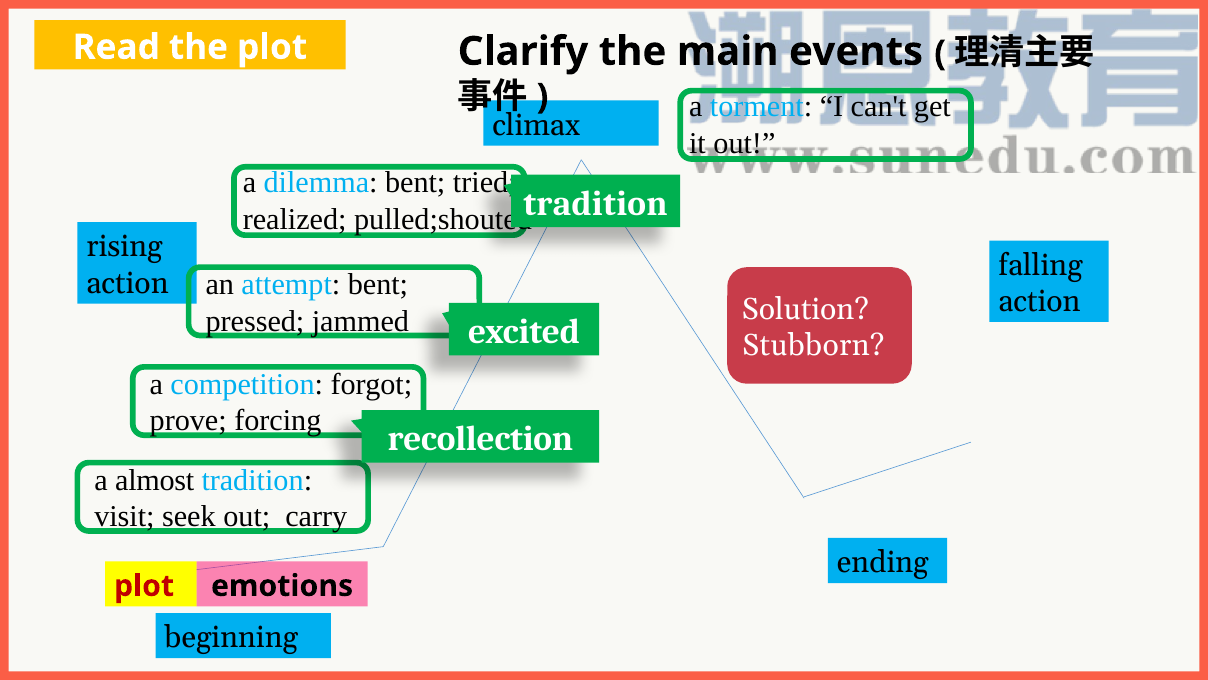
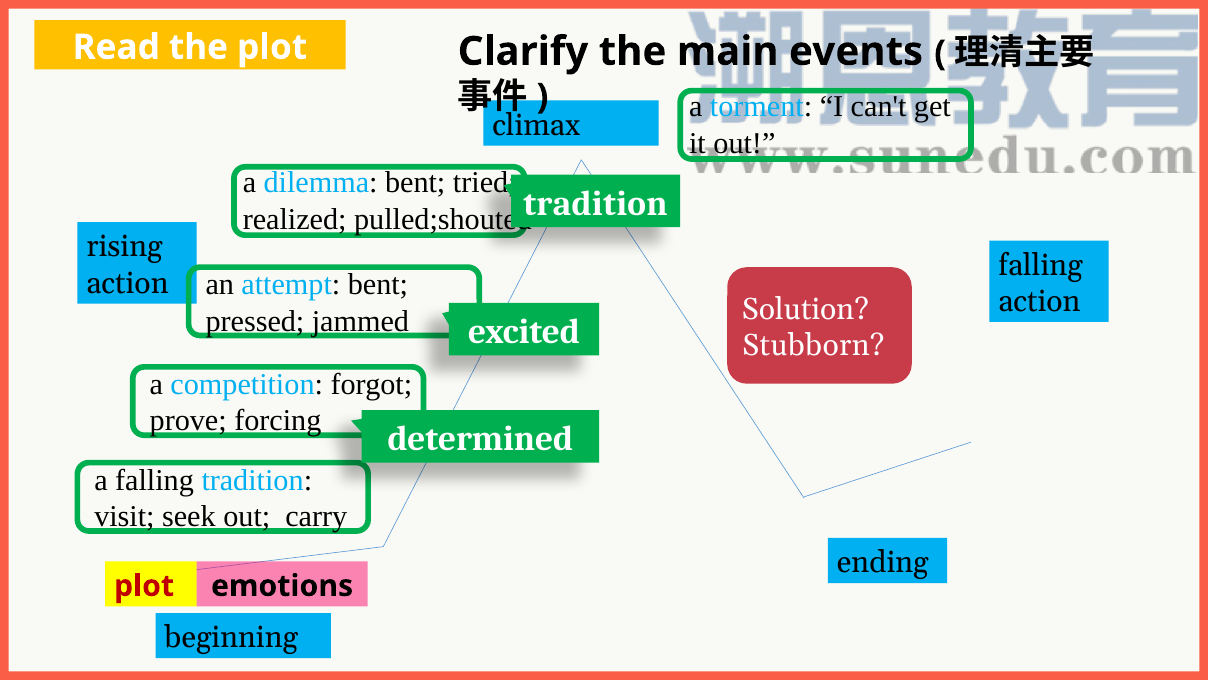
recollection: recollection -> determined (480, 439)
a almost: almost -> falling (155, 480)
